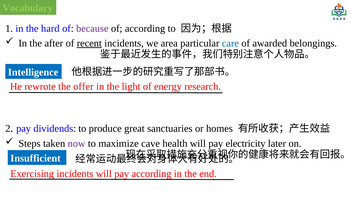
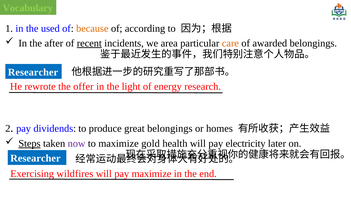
hard: hard -> used (50, 29)
because colour: purple -> orange (92, 29)
care colour: blue -> orange (230, 43)
Intelligence: Intelligence -> Researcher (33, 72)
great sanctuaries: sanctuaries -> belongings (170, 129)
Steps underline: none -> present (30, 144)
cave: cave -> gold (151, 144)
Insufficient: Insufficient -> Researcher (35, 159)
Exercising incidents: incidents -> wildfires (75, 174)
pay according: according -> maximize (152, 174)
